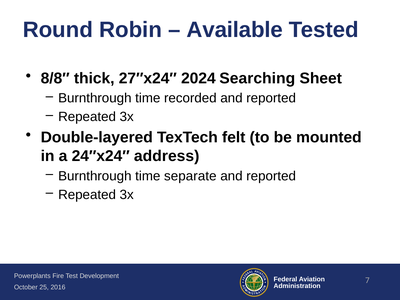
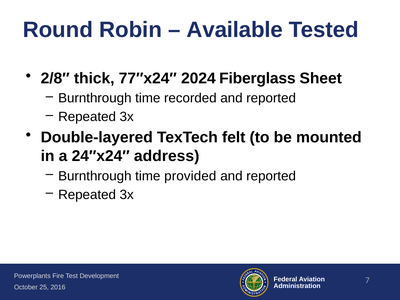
8/8″: 8/8″ -> 2/8″ (55, 78)
27″x24″: 27″x24″ -> 77″x24″ (148, 78)
Searching: Searching -> Fiberglass (257, 78)
separate: separate -> provided (190, 176)
